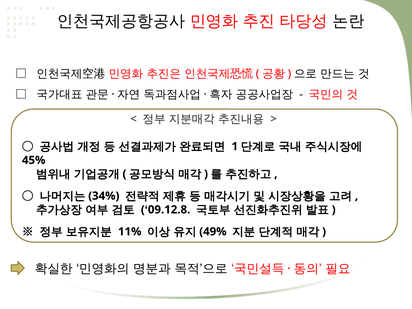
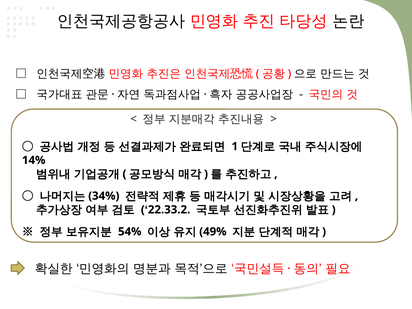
45%: 45% -> 14% (34, 160)
09.12.8: 09.12.8 -> 22.33.2 (169, 210)
11%: 11% -> 54% (130, 232)
